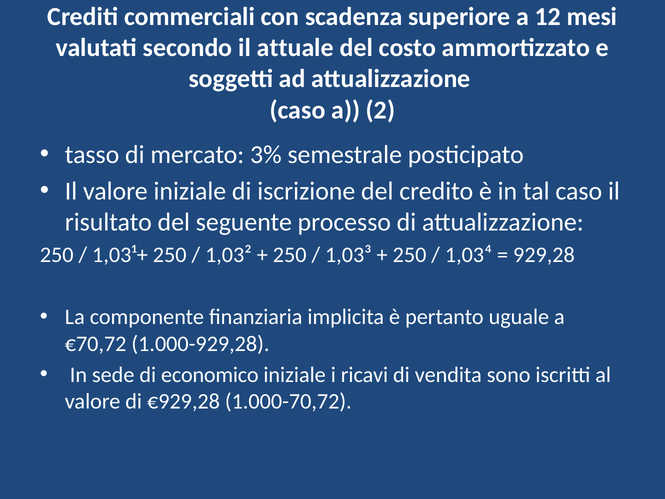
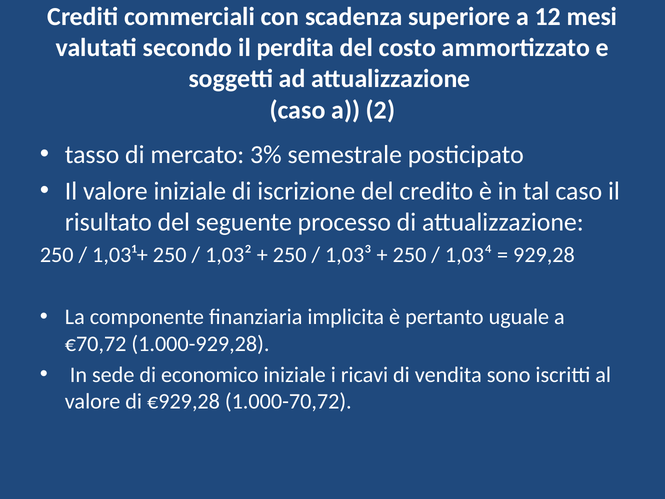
attuale: attuale -> perdita (295, 48)
